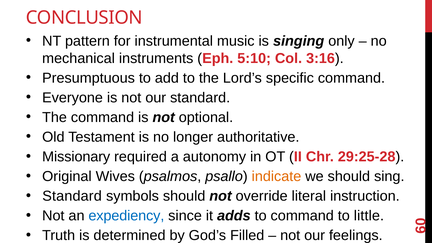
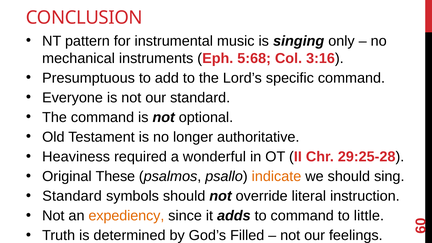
5:10: 5:10 -> 5:68 (254, 58)
Missionary: Missionary -> Heaviness (76, 157)
autonomy: autonomy -> wonderful (214, 157)
Wives: Wives -> These (115, 176)
expediency colour: blue -> orange (126, 216)
